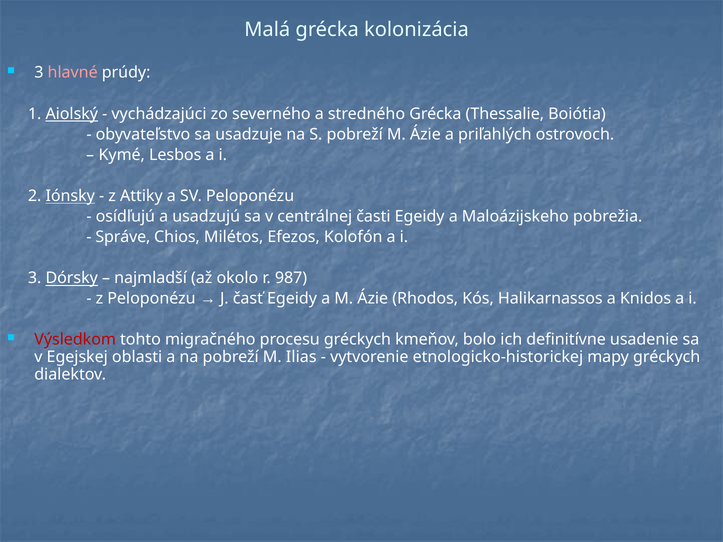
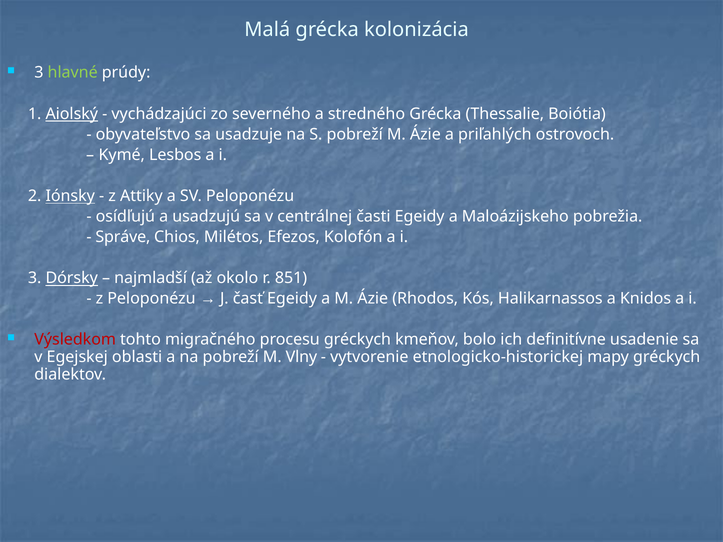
hlavné colour: pink -> light green (73, 73)
987: 987 -> 851 (291, 278)
Ilias: Ilias -> Vlny (301, 357)
